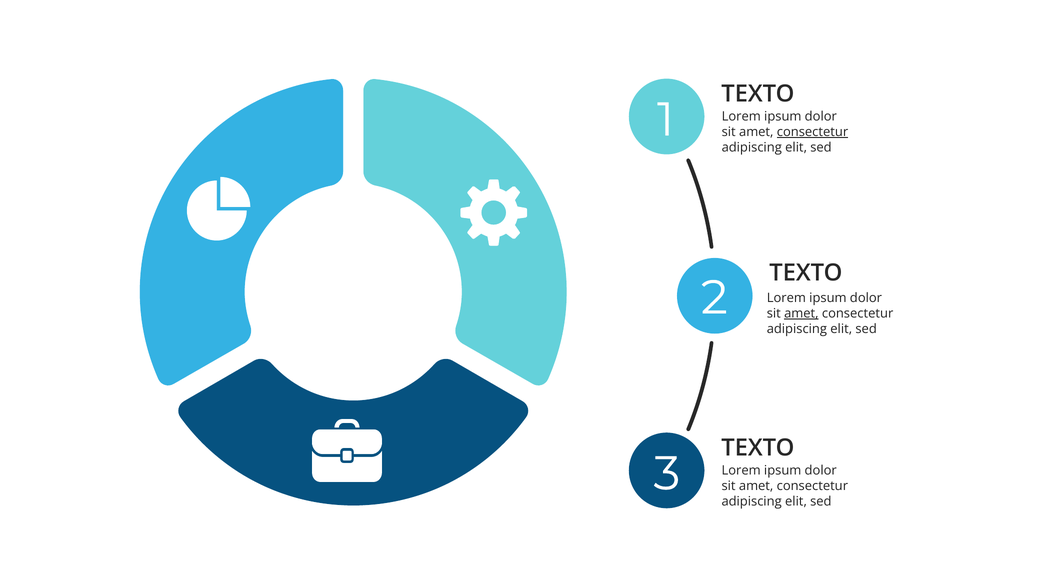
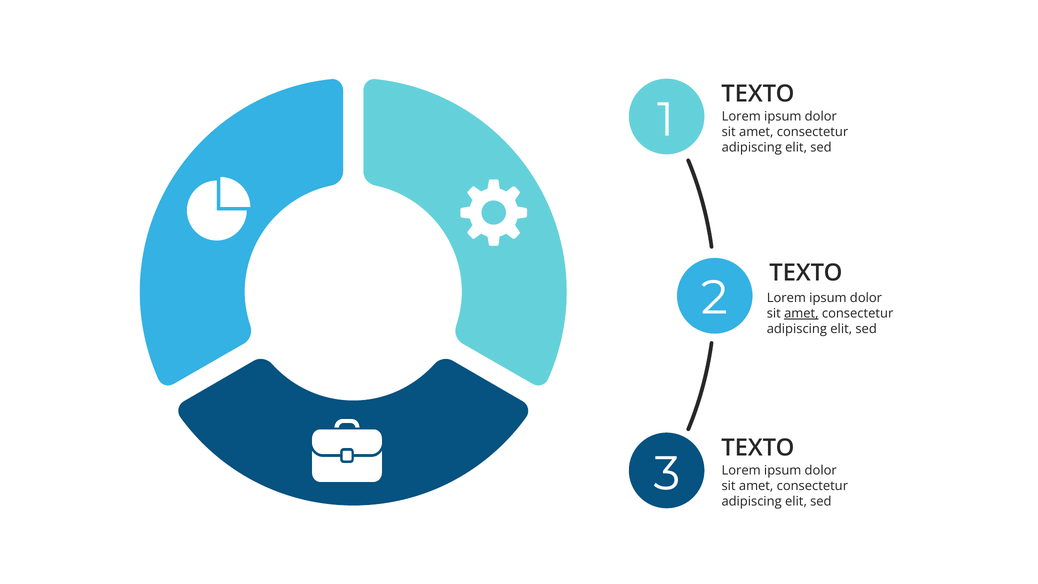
consectetur underline: present -> none (812, 132)
